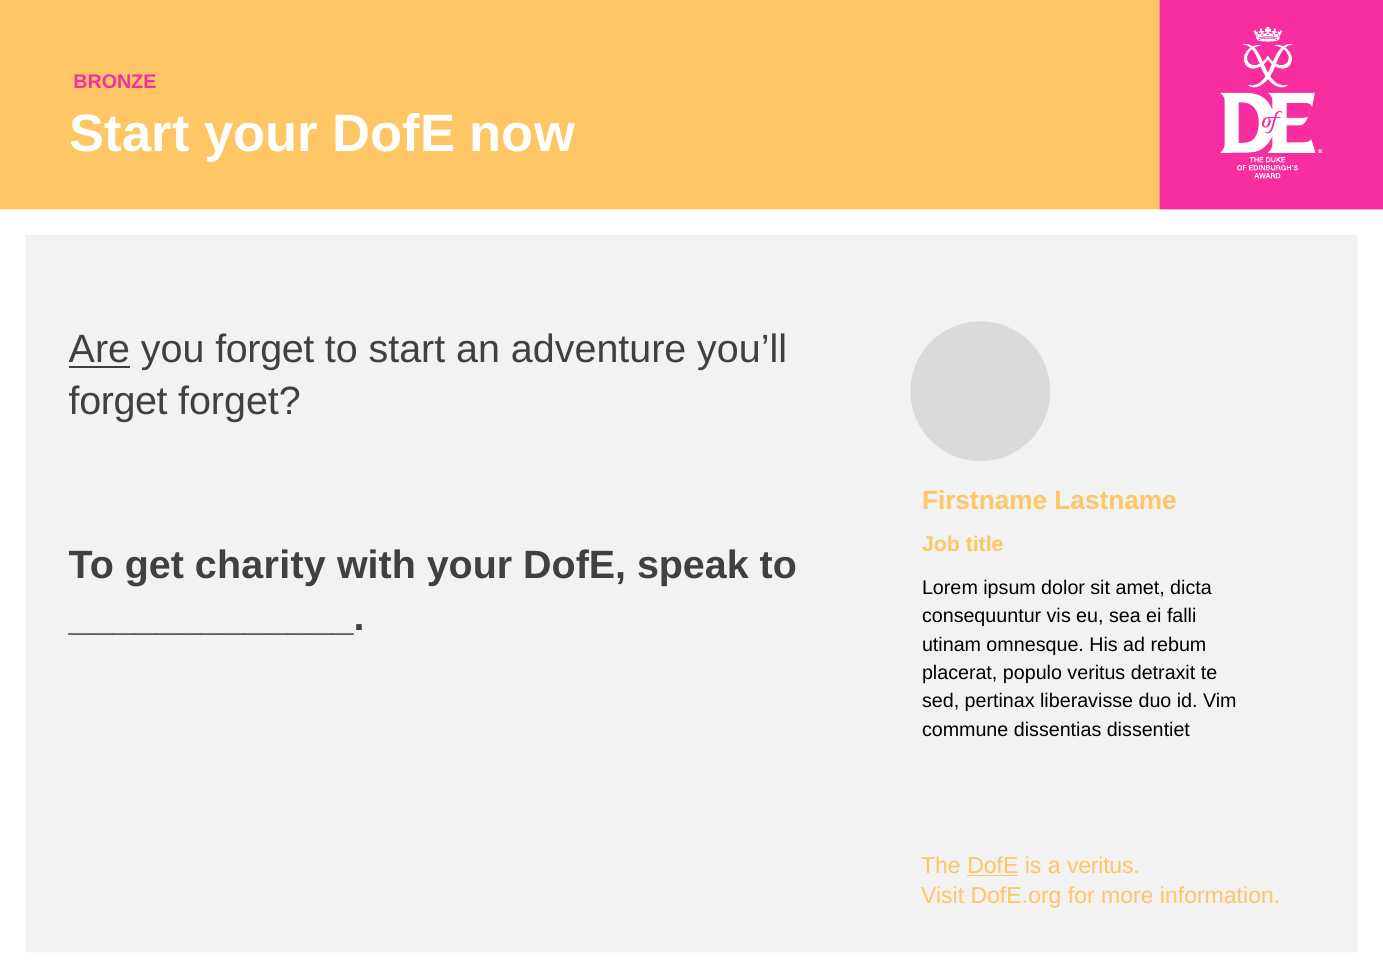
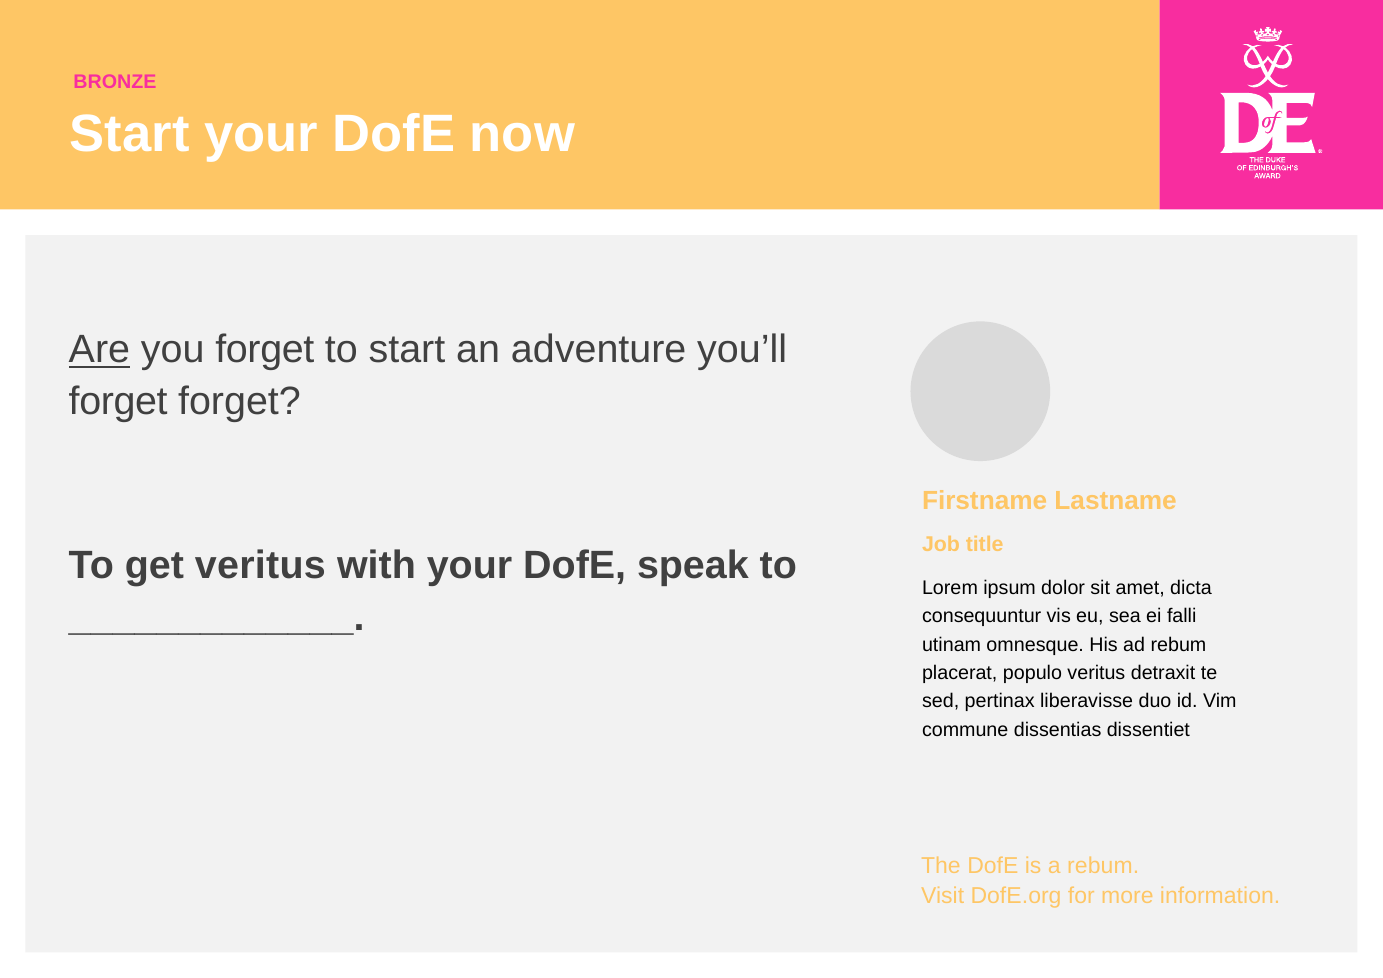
get charity: charity -> veritus (260, 565)
DofE underline: present -> none (993, 866)
a veritus: veritus -> rebum (1103, 866)
